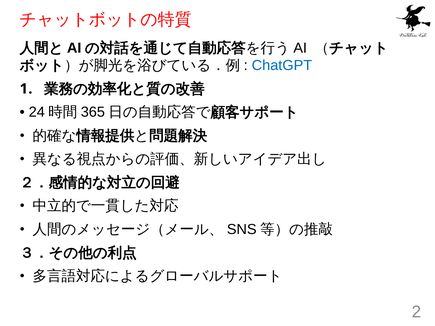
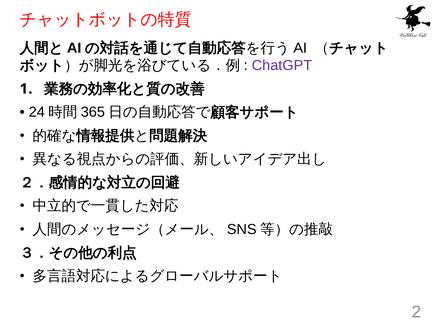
ChatGPT colour: blue -> purple (282, 65)
